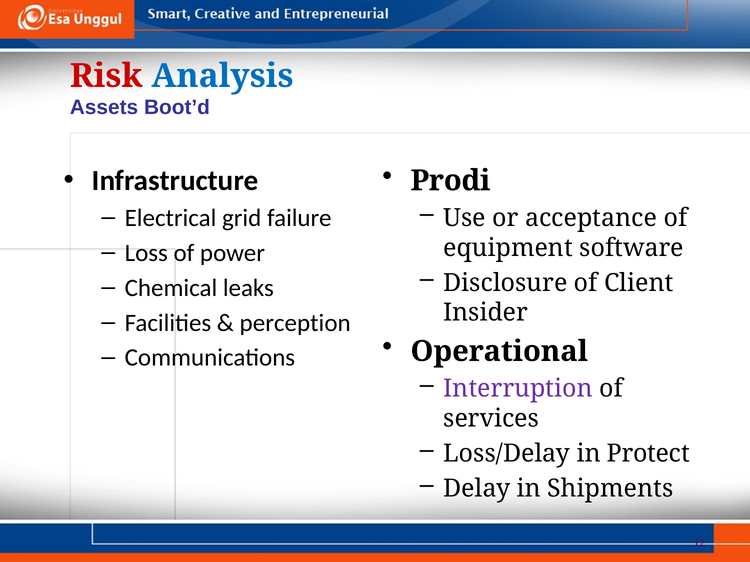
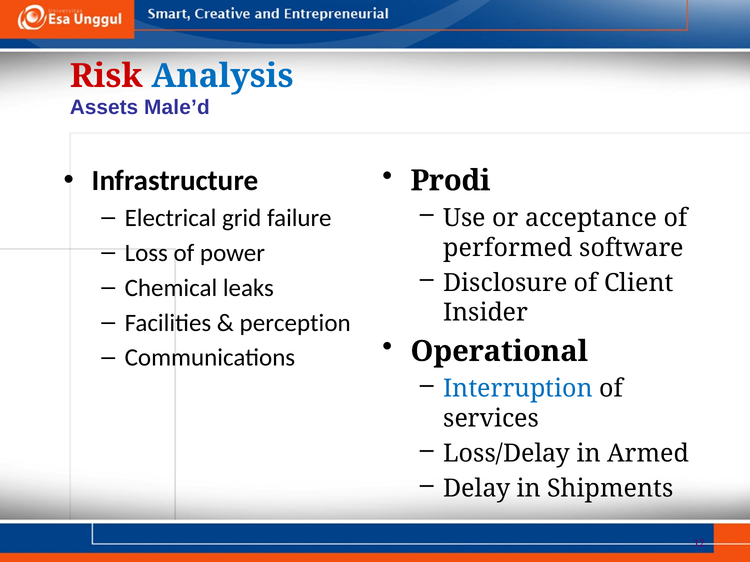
Boot’d: Boot’d -> Male’d (177, 108)
equipment: equipment -> performed (508, 248)
Interruption colour: purple -> blue (518, 389)
Protect: Protect -> Armed (648, 454)
